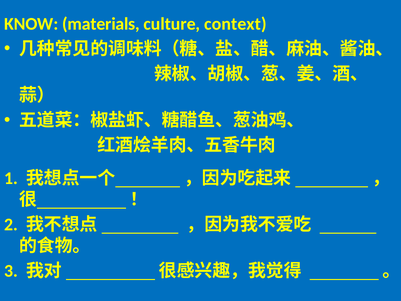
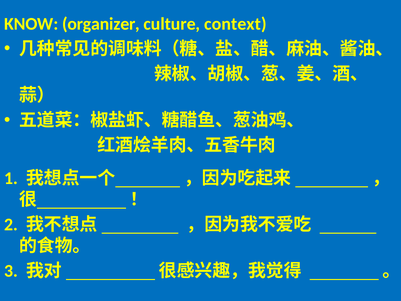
materials: materials -> organizer (101, 24)
